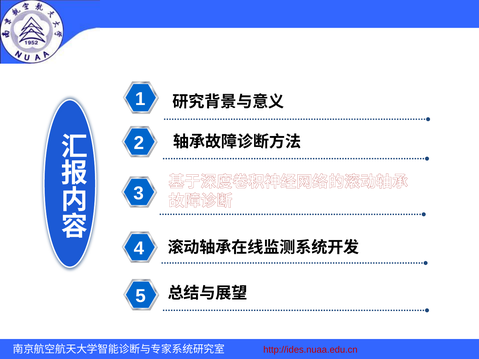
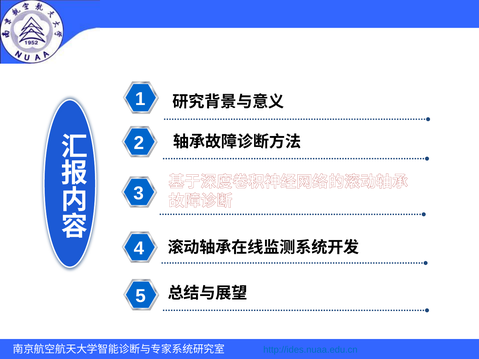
http://ides.nuaa.edu.cn colour: red -> blue (310, 350)
